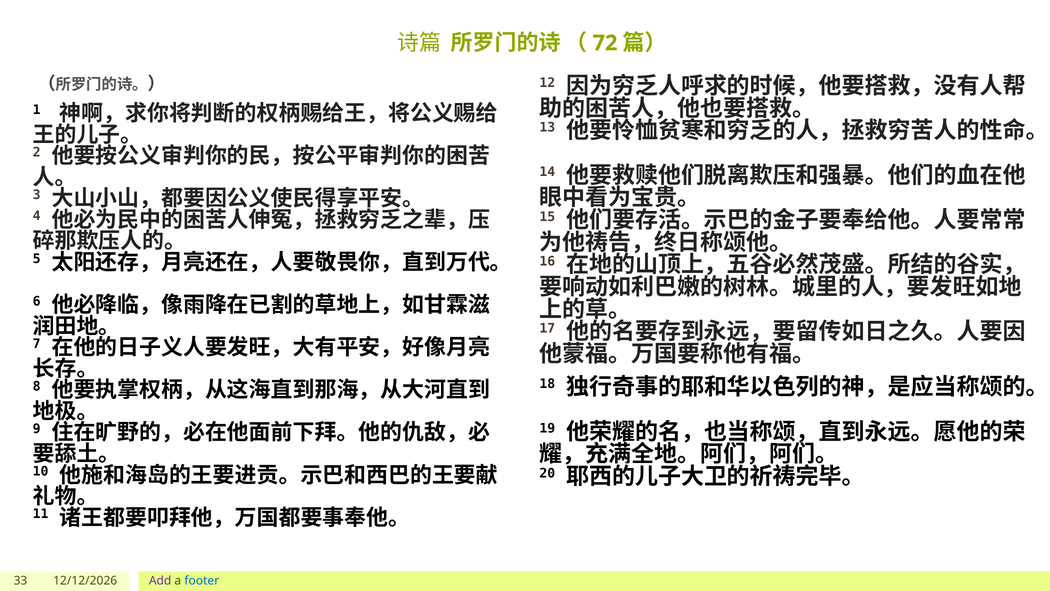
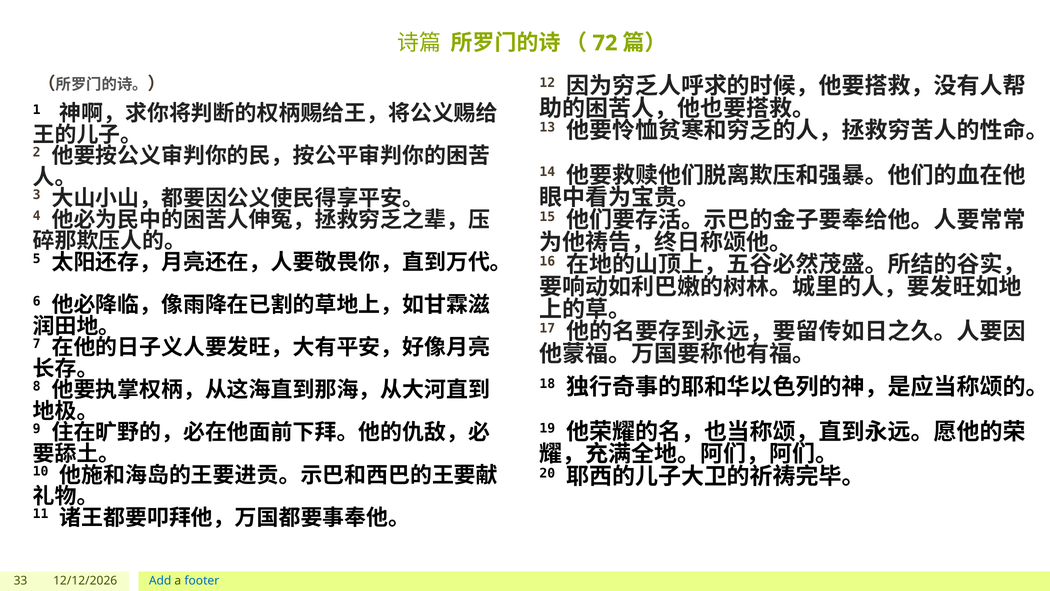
Add colour: purple -> blue (160, 581)
